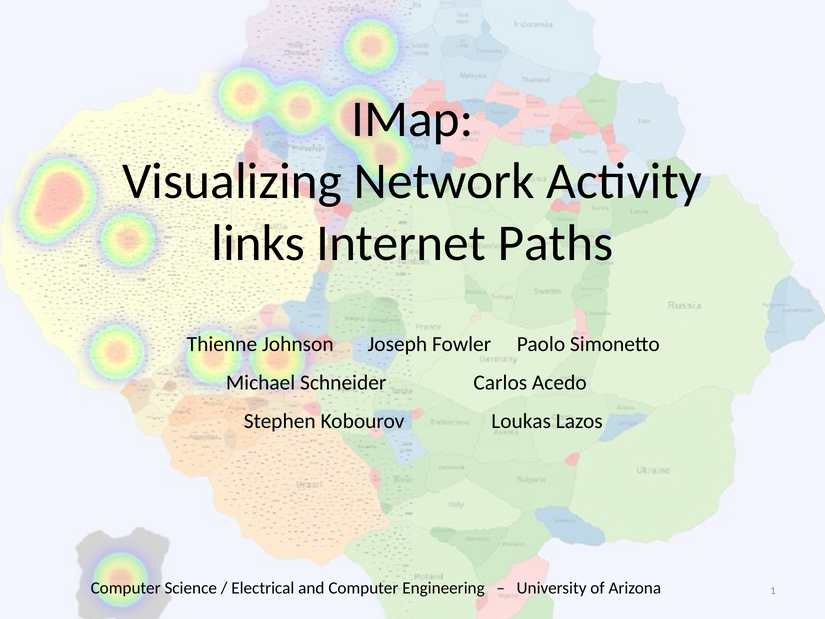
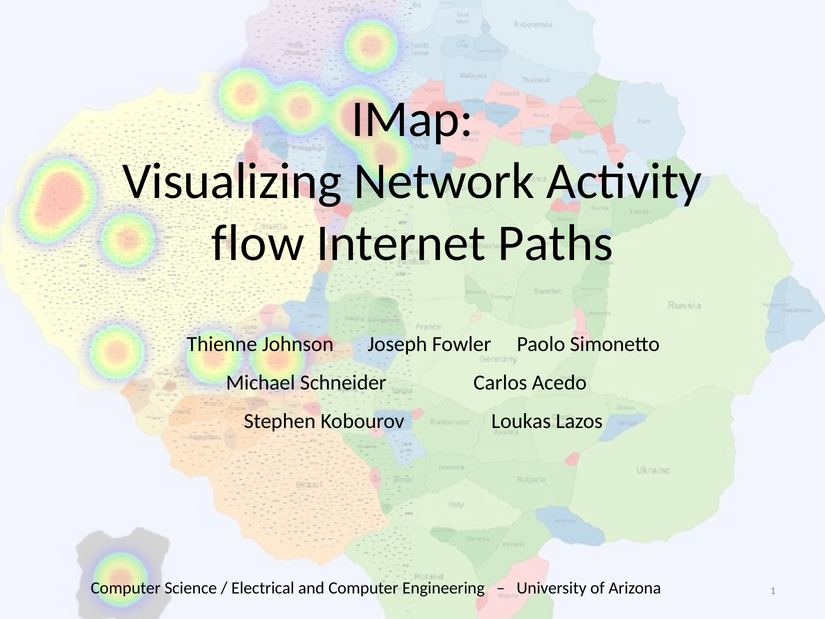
links: links -> flow (258, 243)
